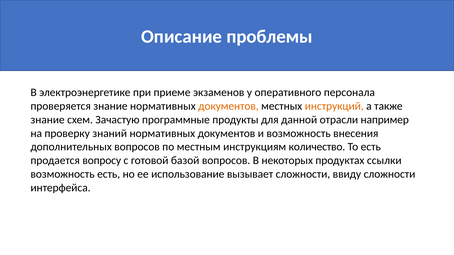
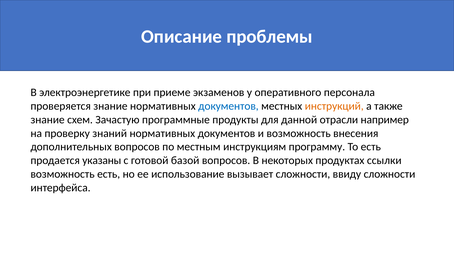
документов colour: orange -> blue (228, 106)
количество: количество -> программу (317, 147)
вопросу: вопросу -> указаны (102, 161)
